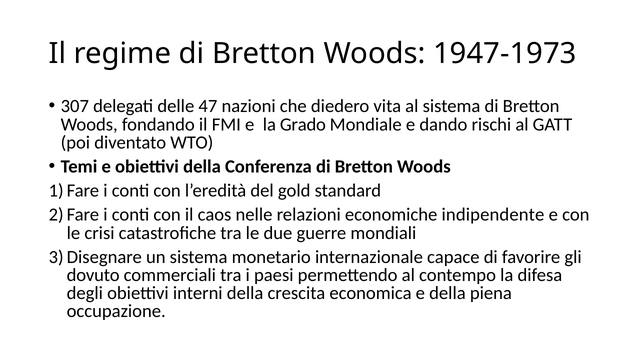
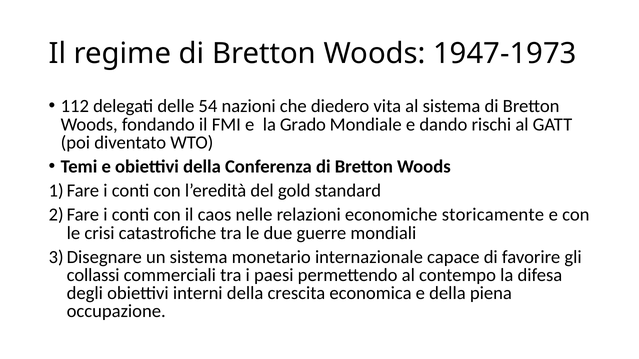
307: 307 -> 112 (75, 106)
47: 47 -> 54 (208, 106)
indipendente: indipendente -> storicamente (493, 215)
dovuto: dovuto -> collassi (93, 275)
